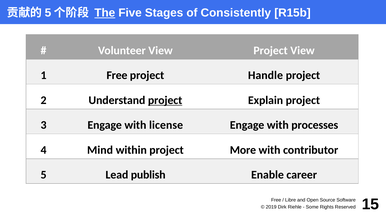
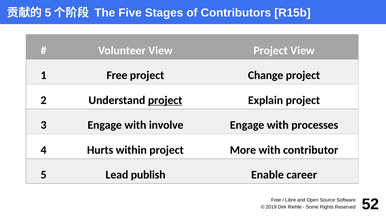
The underline: present -> none (105, 13)
Consistently: Consistently -> Contributors (236, 13)
Handle: Handle -> Change (266, 75)
license: license -> involve (166, 125)
Mind: Mind -> Hurts (100, 150)
15: 15 -> 52 (370, 204)
